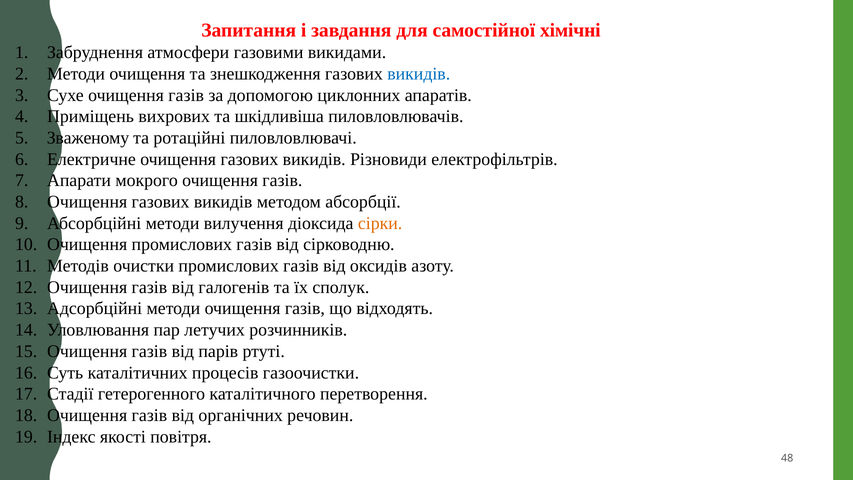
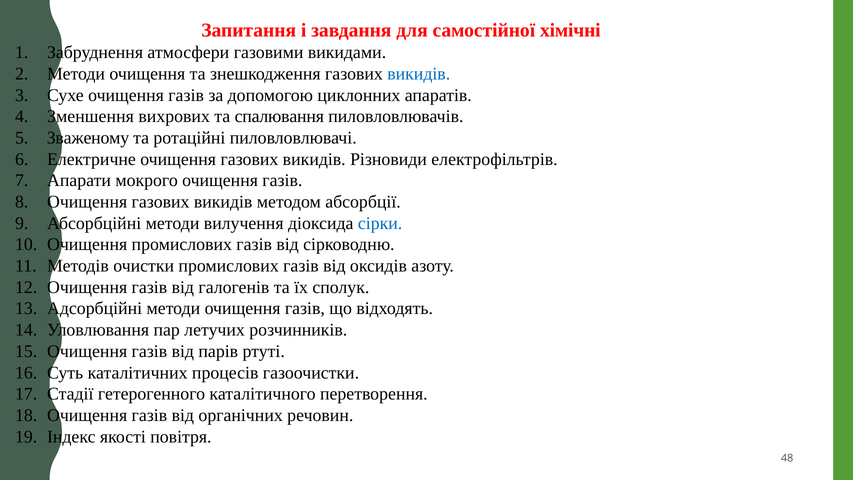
Приміщень: Приміщень -> Зменшення (90, 116)
шкідливішa: шкідливішa -> спалювання (279, 116)
сірки colour: orange -> blue (380, 223)
